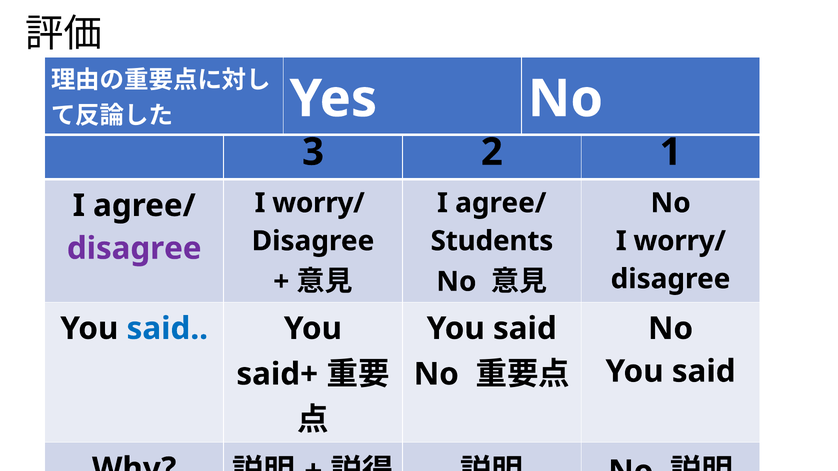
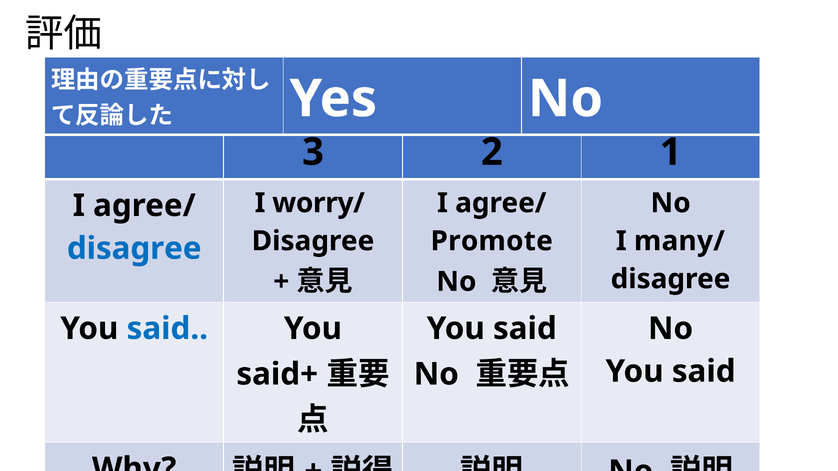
Students: Students -> Promote (492, 241)
worry/: worry/ -> many/ (679, 241)
disagree colour: purple -> blue (134, 249)
